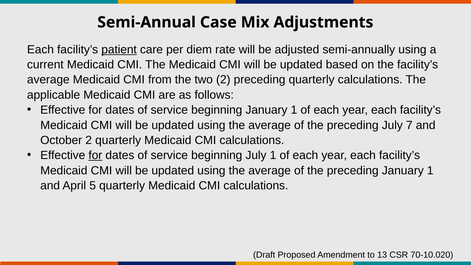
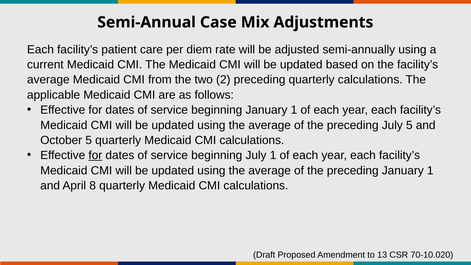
patient underline: present -> none (119, 50)
July 7: 7 -> 5 (409, 125)
October 2: 2 -> 5 (89, 140)
5: 5 -> 8 (93, 186)
